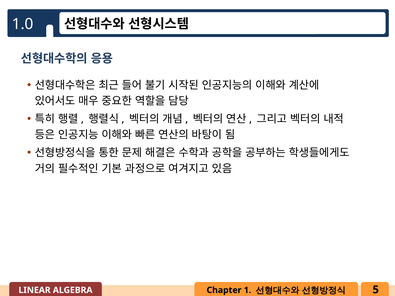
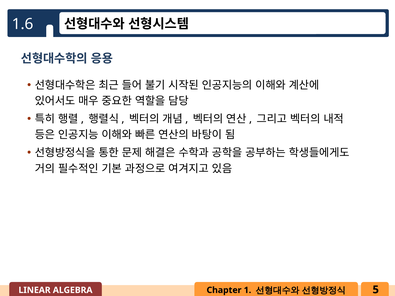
1.0: 1.0 -> 1.6 (23, 24)
